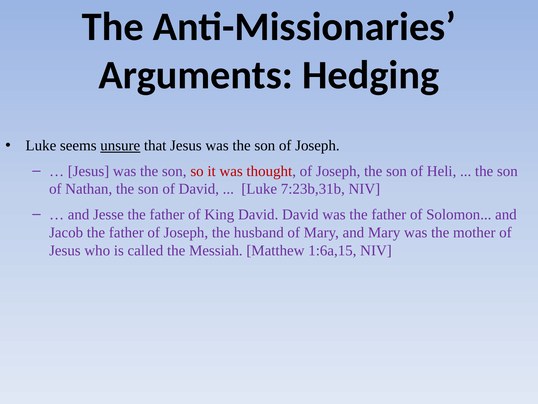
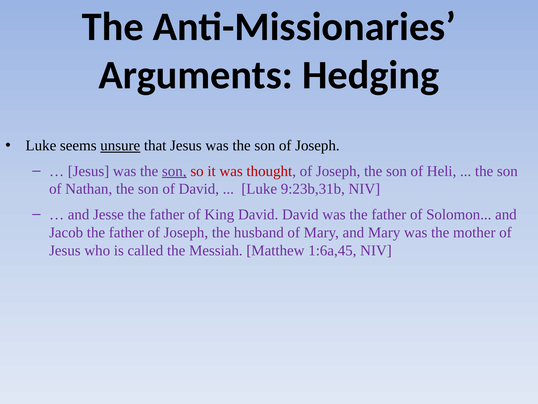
son underline: none -> present (174, 171)
7:23b,31b: 7:23b,31b -> 9:23b,31b (313, 189)
1:6a,15: 1:6a,15 -> 1:6a,45 (332, 250)
